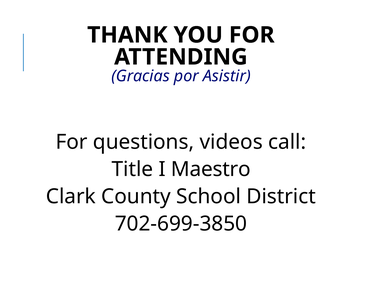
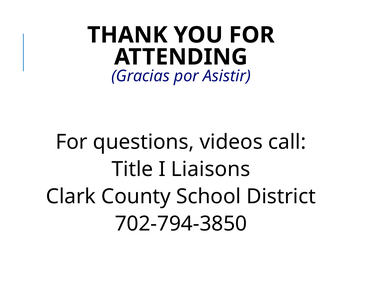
Maestro: Maestro -> Liaisons (211, 169)
702-699-3850: 702-699-3850 -> 702-794-3850 (181, 224)
